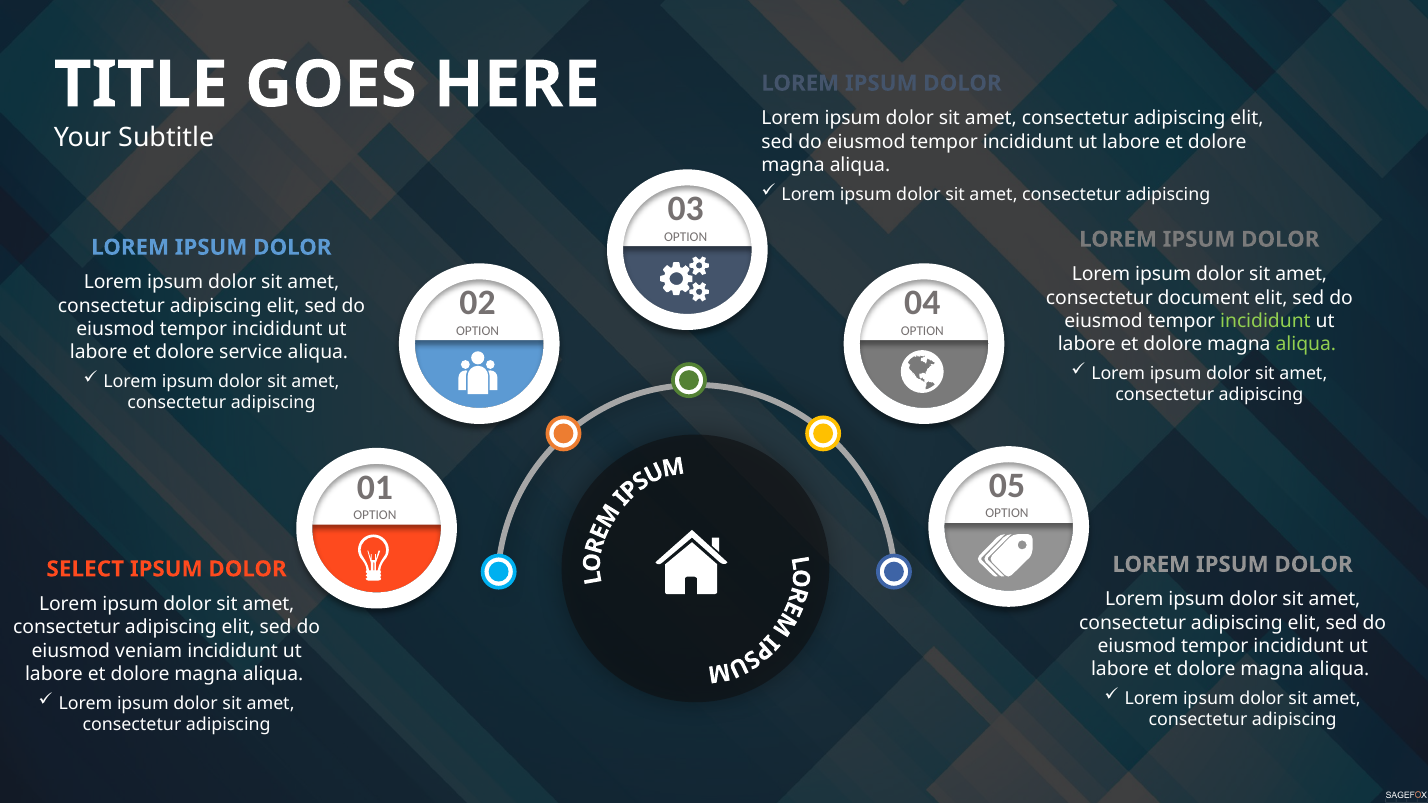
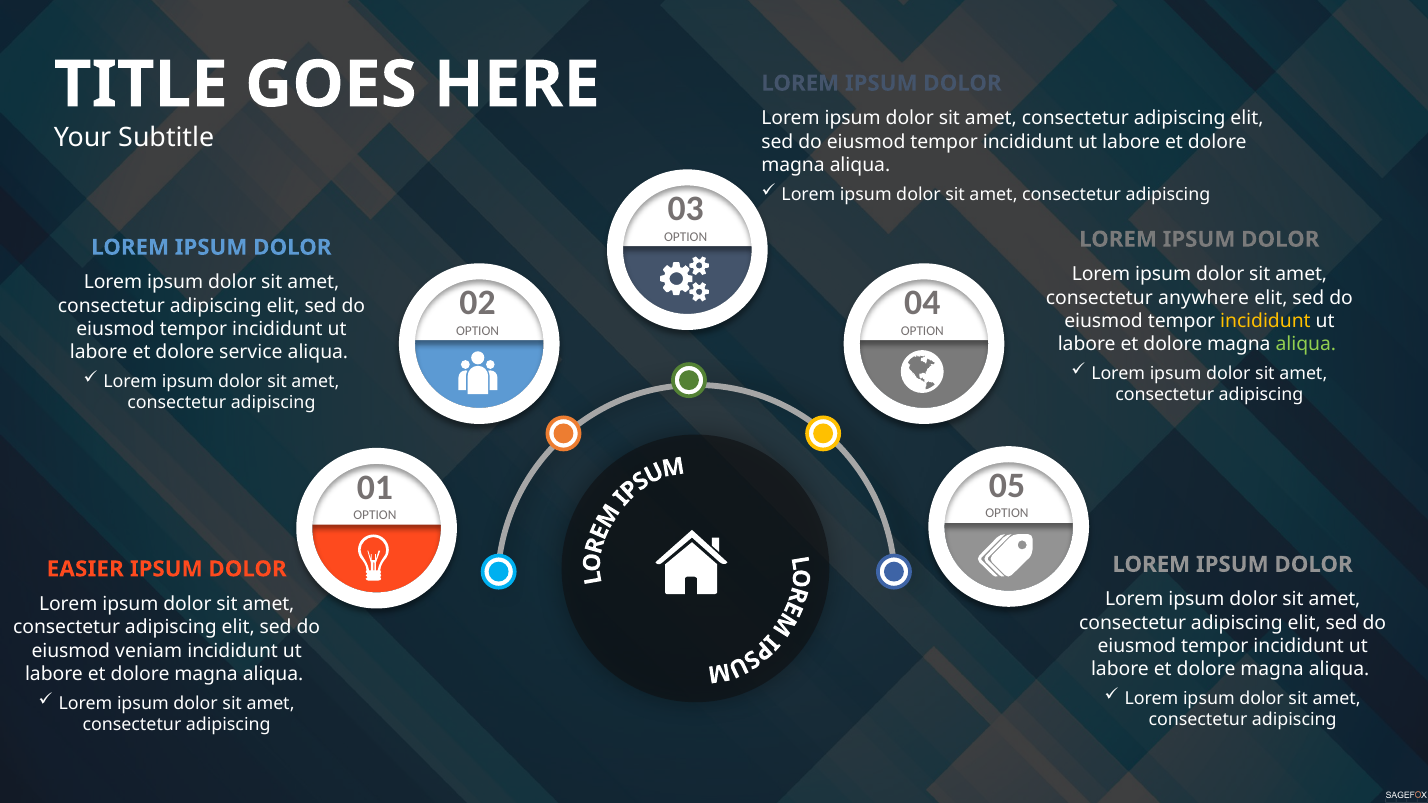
document: document -> anywhere (1204, 298)
incididunt colour: light green -> yellow (1265, 321)
SELECT: SELECT -> EASIER (85, 569)
